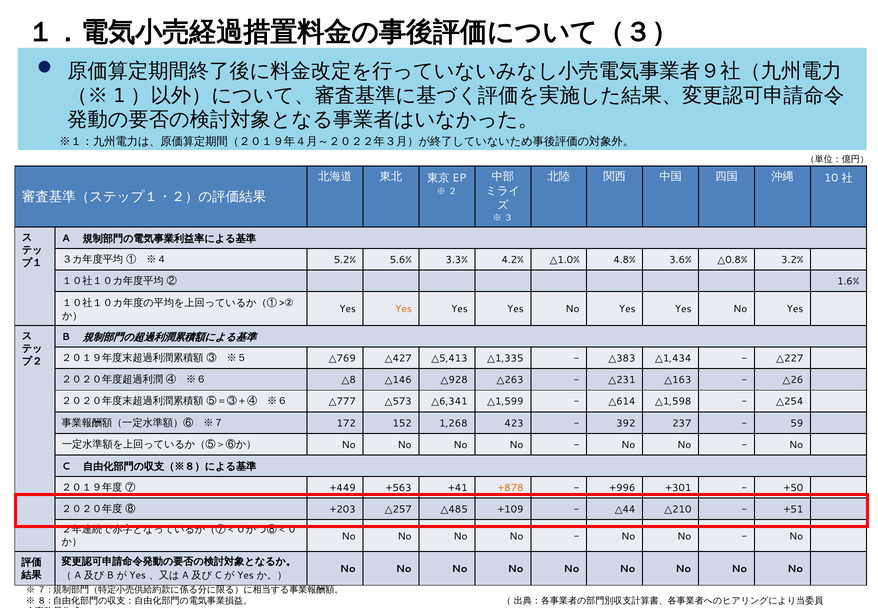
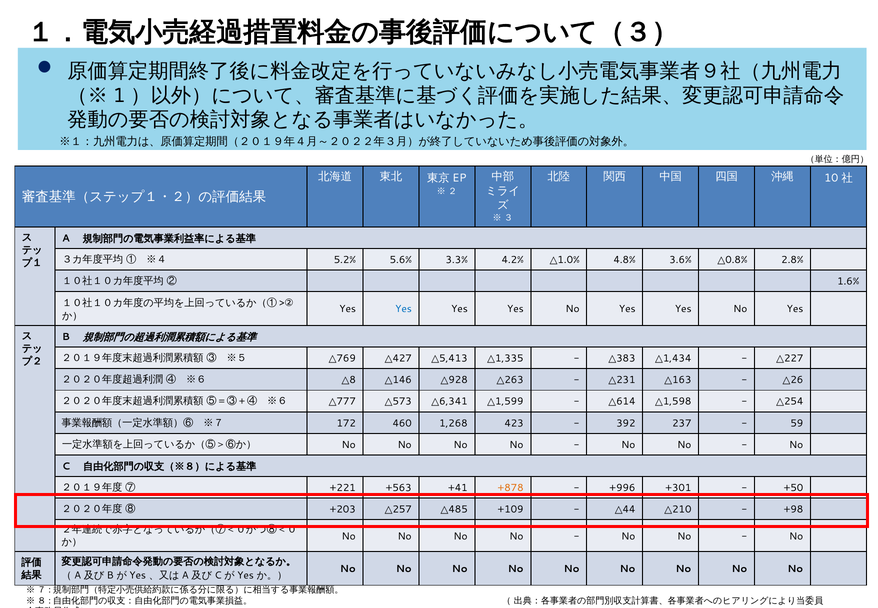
3.2%: 3.2% -> 2.8% (792, 260)
Yes colour: orange -> blue (404, 309)
152: 152 -> 460 (402, 423)
+449: +449 -> +221 (343, 488)
+51: +51 -> +98 (793, 509)
